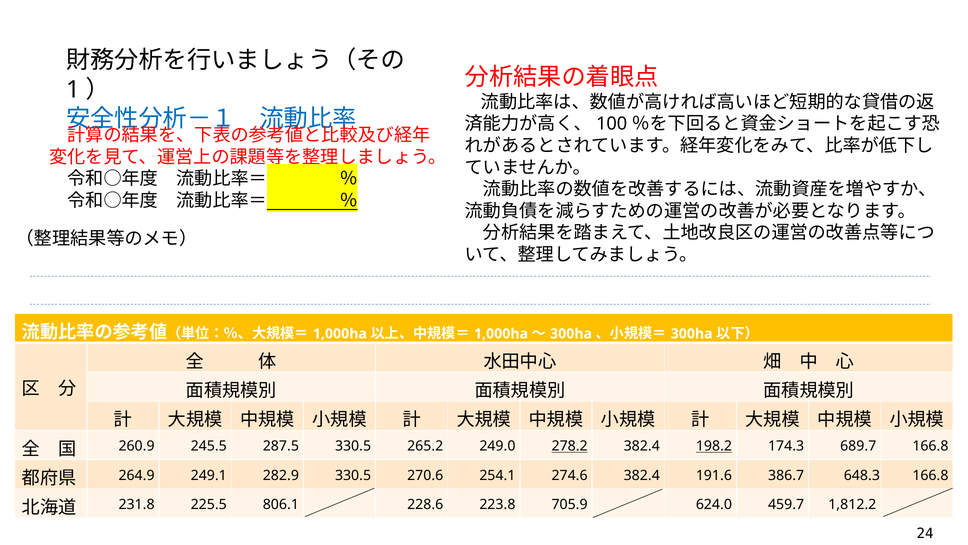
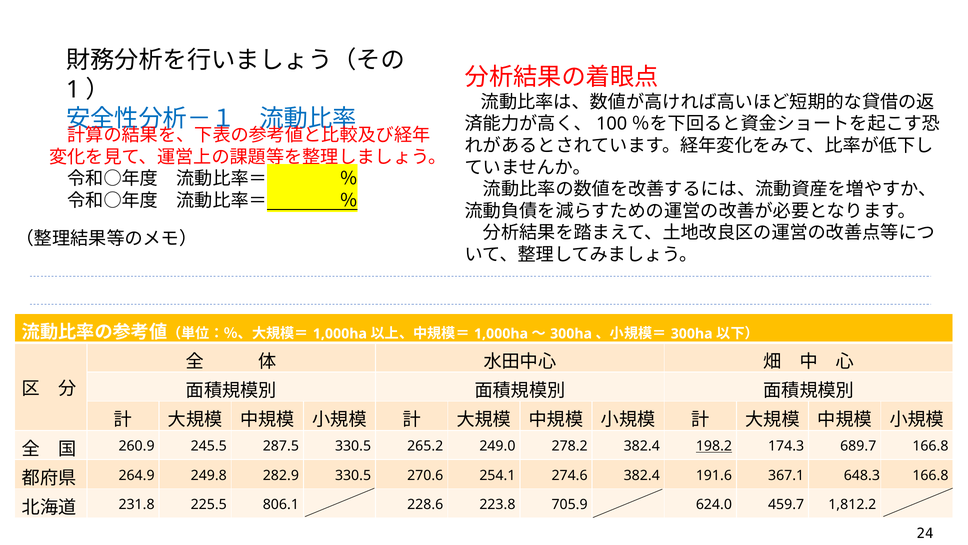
278.2 underline: present -> none (570, 446)
249.1: 249.1 -> 249.8 (209, 475)
386.7: 386.7 -> 367.1 (786, 475)
